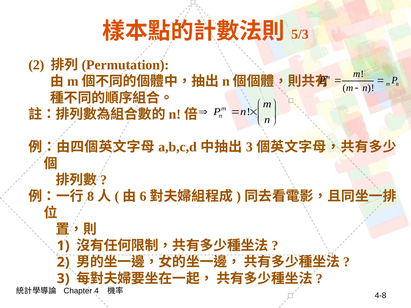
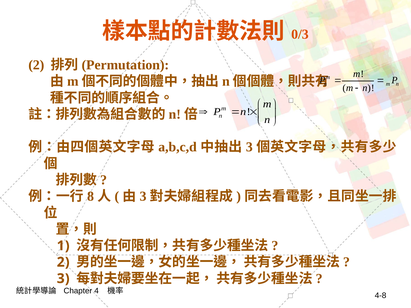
5/3: 5/3 -> 0/3 (300, 34)
6: 6 -> 3 (143, 197)
